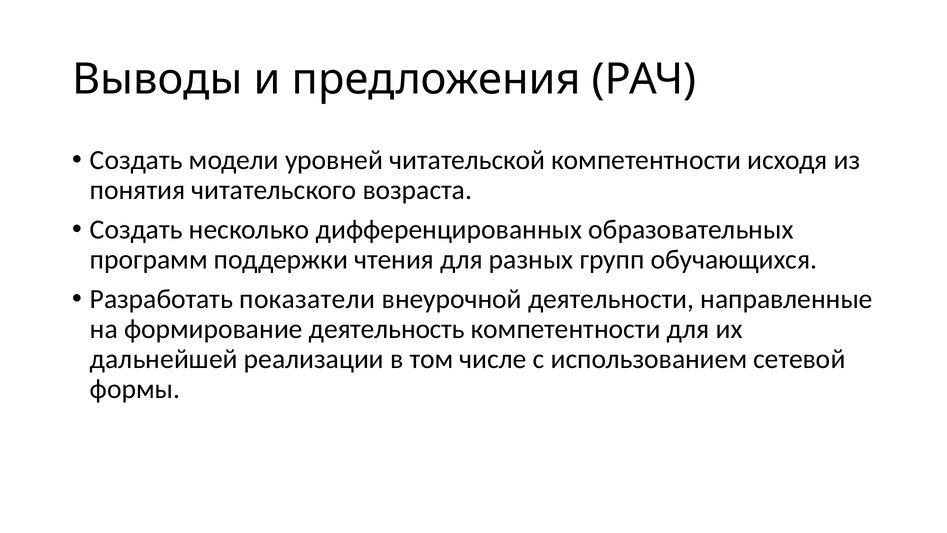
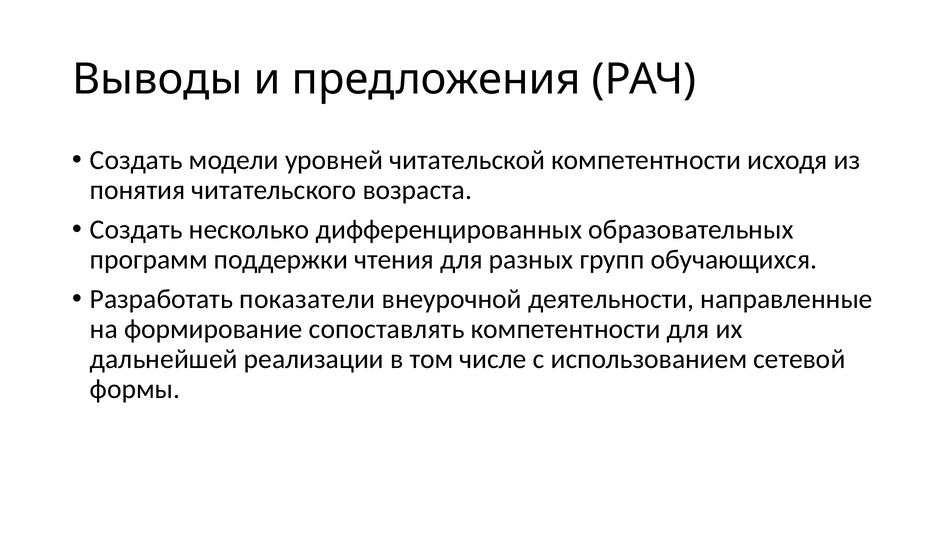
деятельность: деятельность -> сопоставлять (387, 329)
